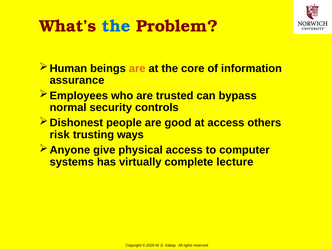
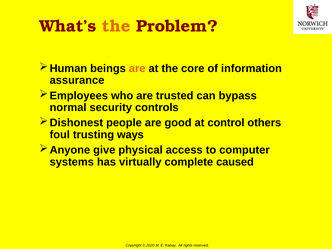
the colour: blue -> orange (116, 26)
at access: access -> control (226, 123)
risk: risk -> foul (60, 135)
lecture: lecture -> caused (235, 162)
